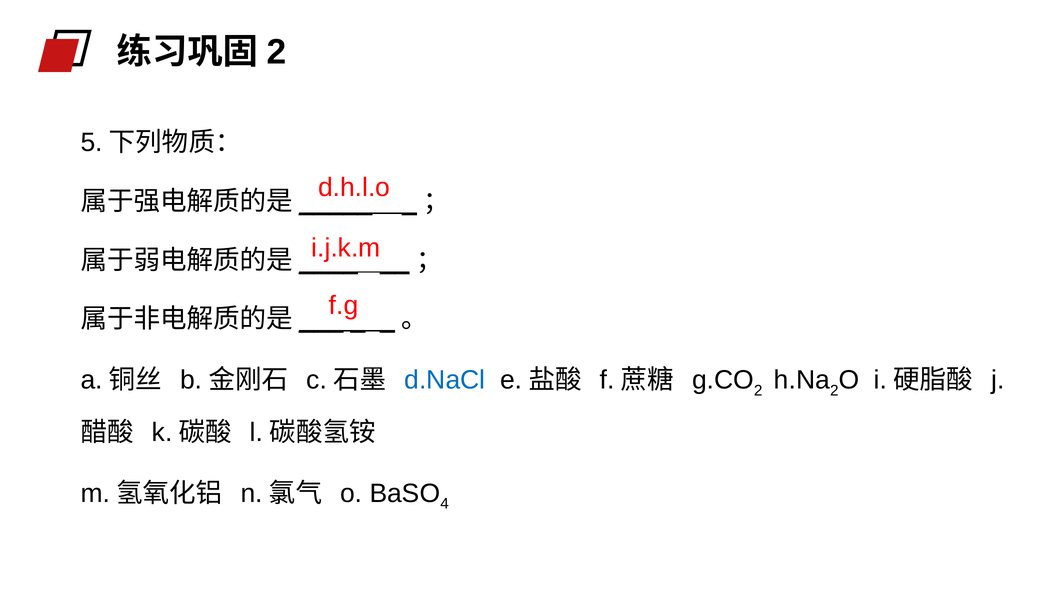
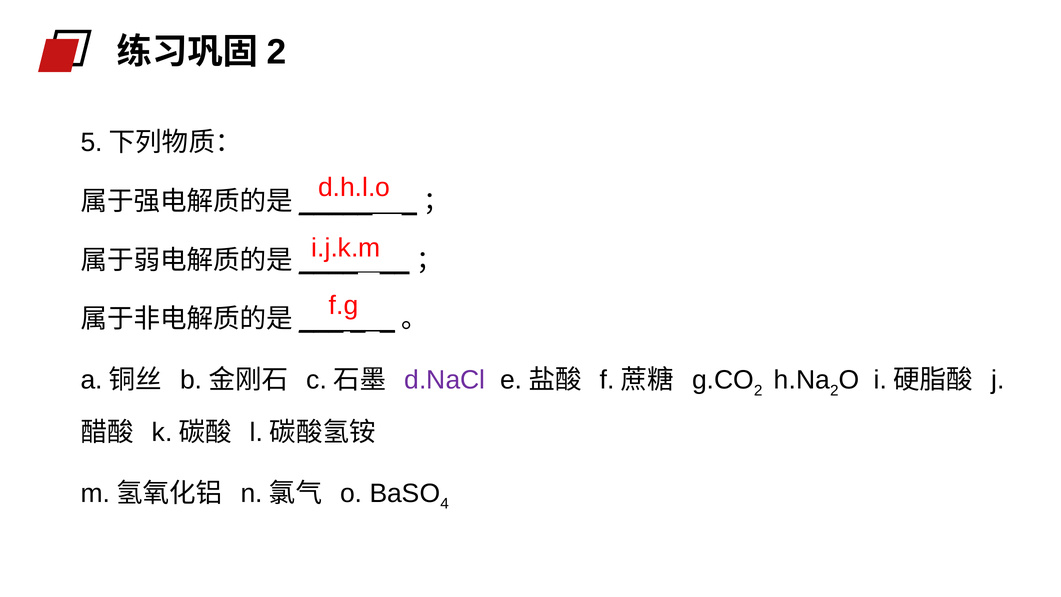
d.NaCl colour: blue -> purple (445, 380)
